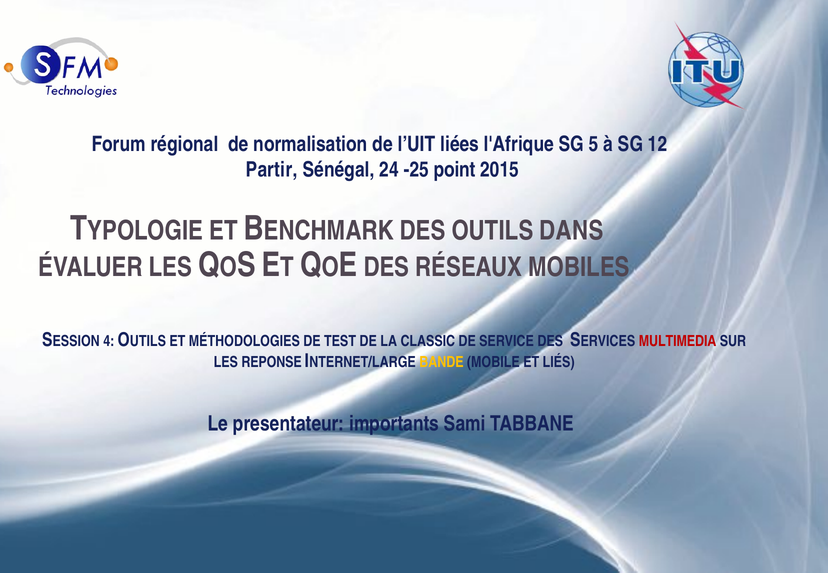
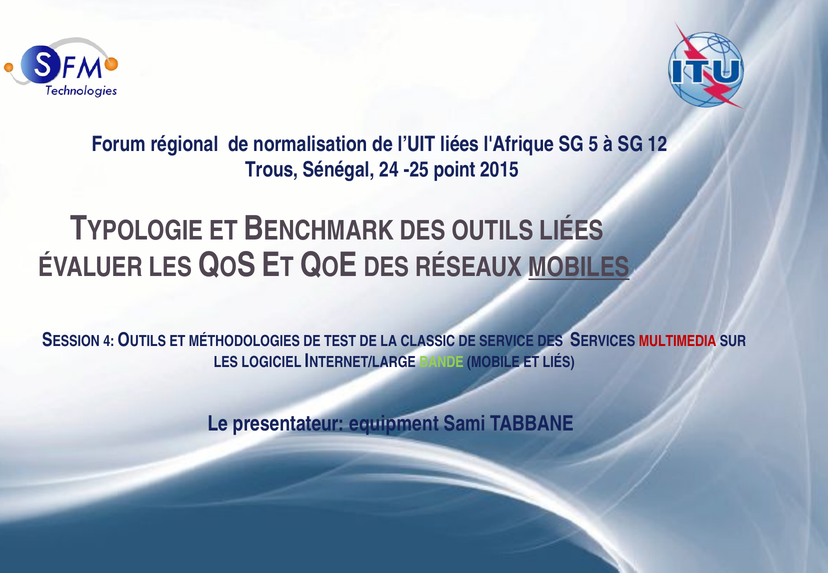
Partir: Partir -> Trous (272, 170)
OUTILS DANS: DANS -> LIÉES (572, 231)
MOBILES underline: none -> present (579, 268)
REPONSE: REPONSE -> LOGICIEL (271, 362)
BANDE colour: yellow -> light green (442, 362)
importants: importants -> equipment (394, 424)
